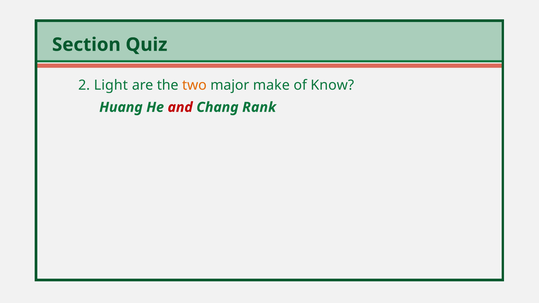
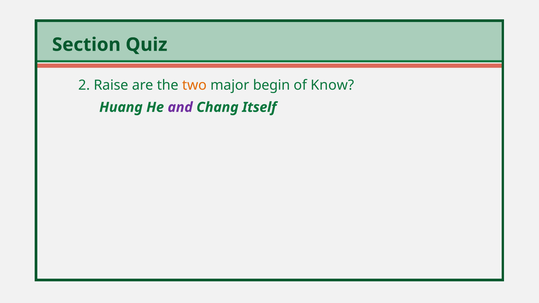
Light: Light -> Raise (111, 85)
make: make -> begin (271, 85)
and colour: red -> purple (180, 107)
Rank: Rank -> Itself (259, 107)
